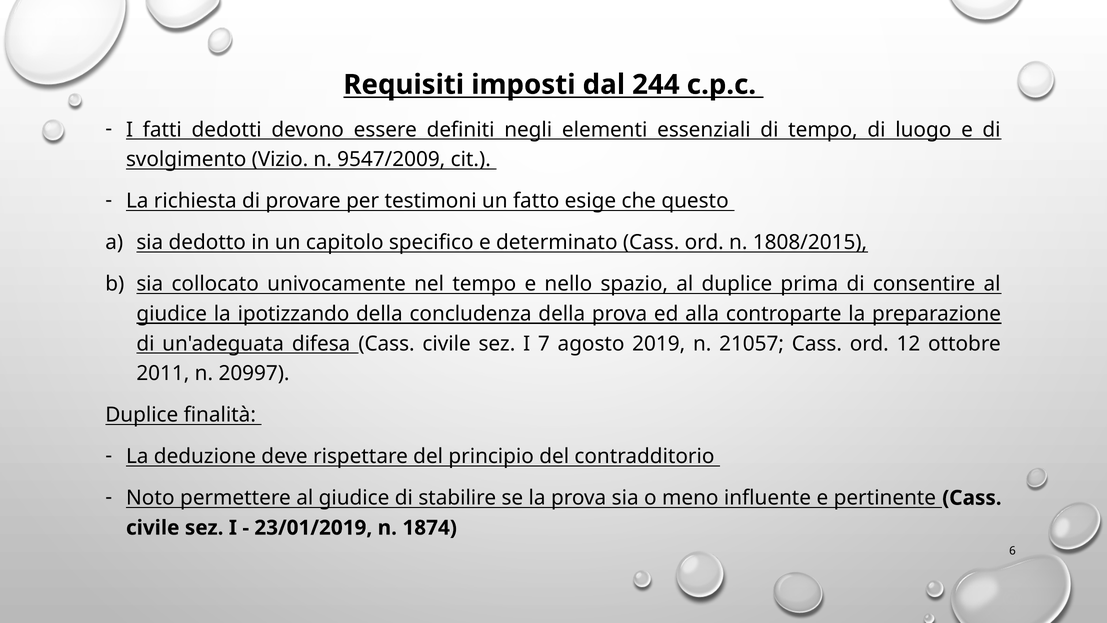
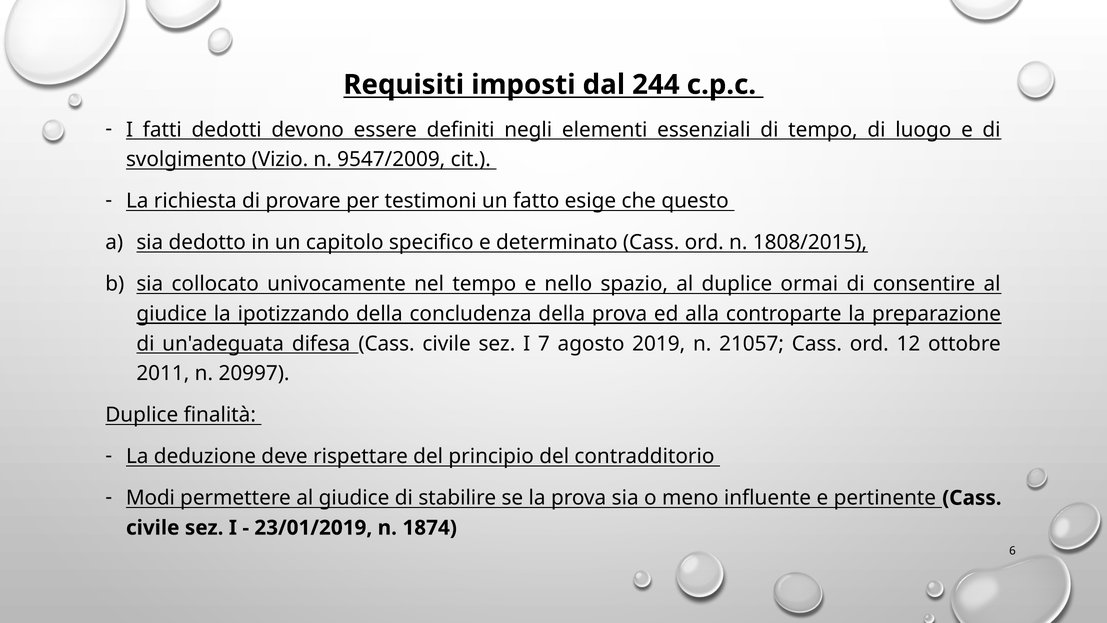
prima: prima -> ormai (809, 284)
Noto: Noto -> Modi (150, 498)
